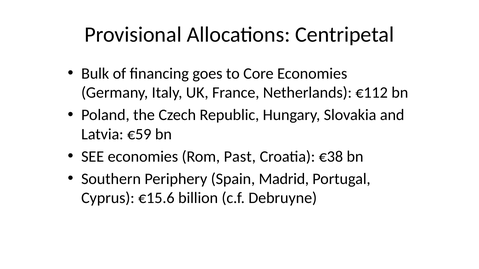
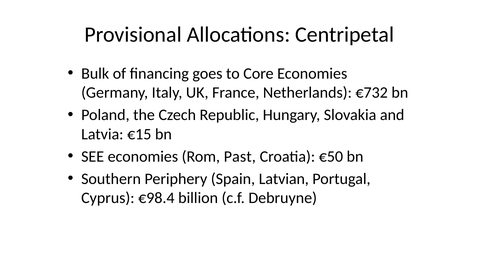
€112: €112 -> €732 (372, 93)
€59: €59 -> €15 (139, 134)
€38: €38 -> €50 (331, 157)
Madrid: Madrid -> Latvian (284, 179)
€15.6: €15.6 -> €98.4 (156, 198)
